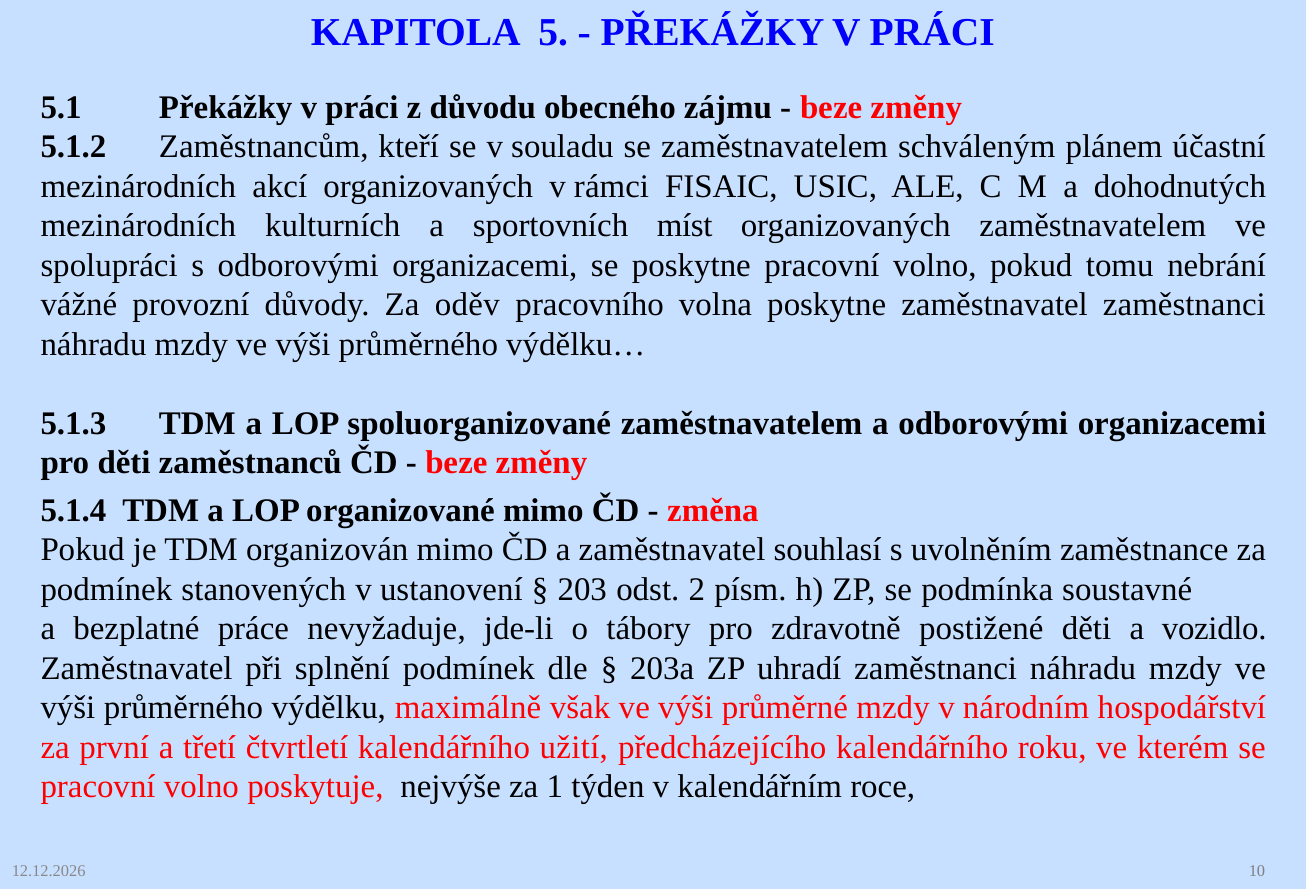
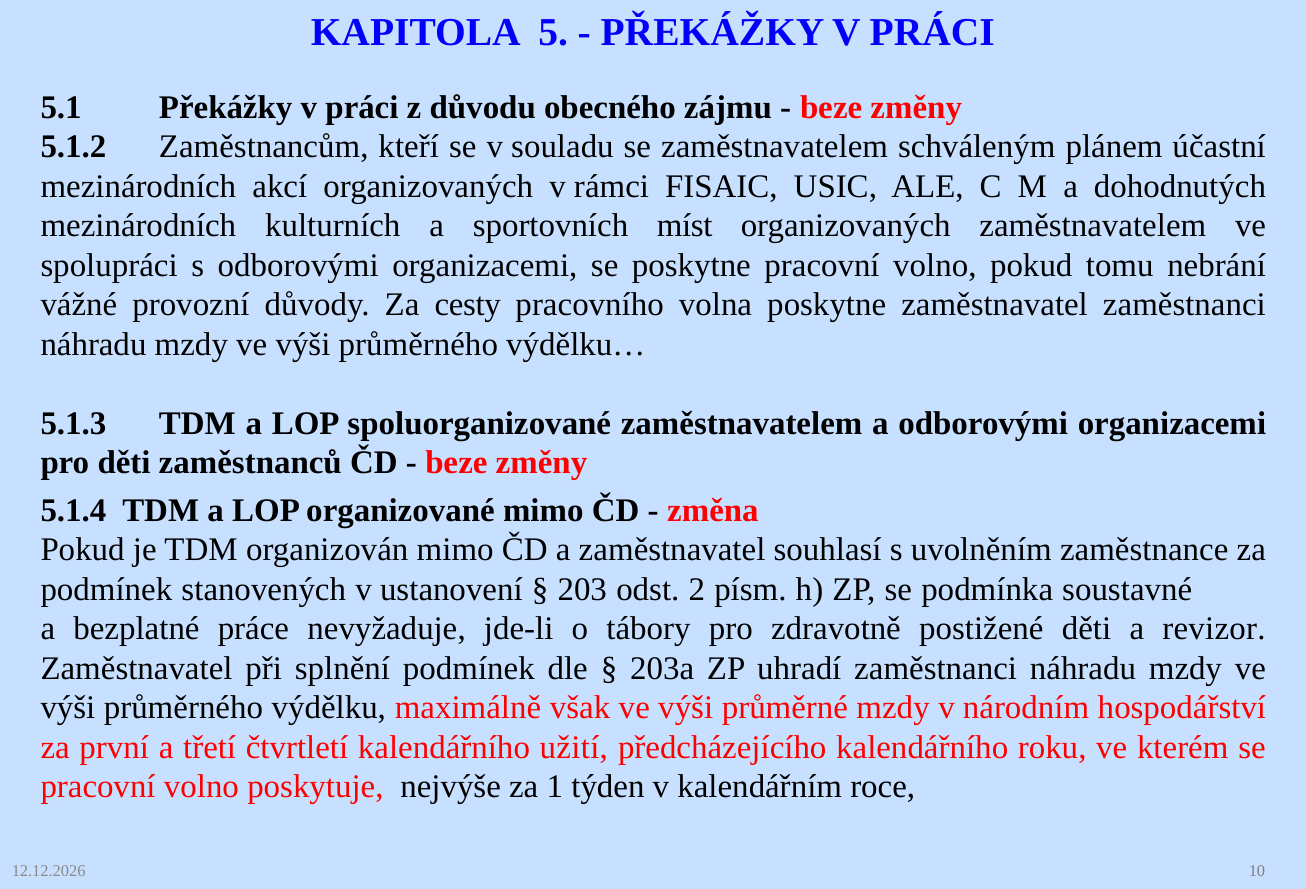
oděv: oděv -> cesty (468, 305)
vozidlo: vozidlo -> revizor (1214, 629)
